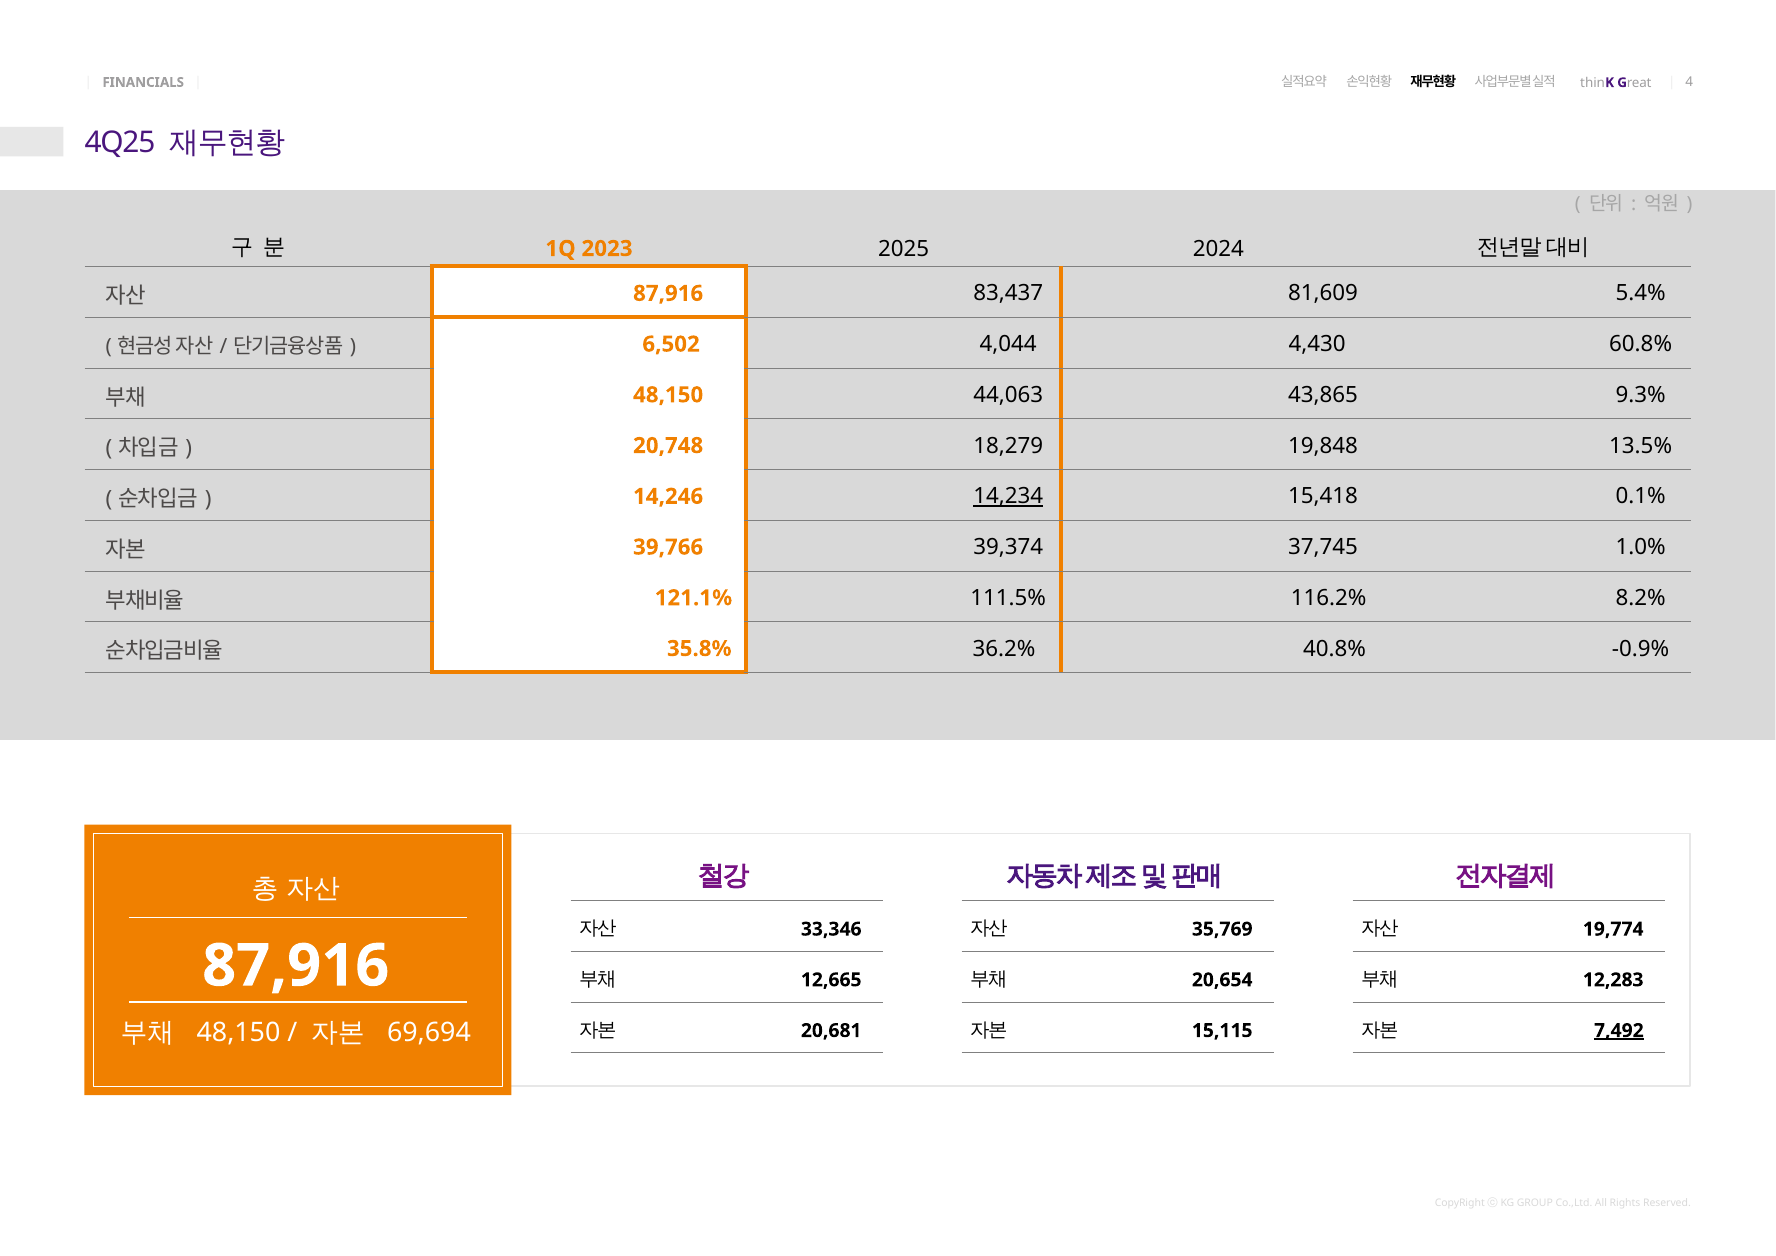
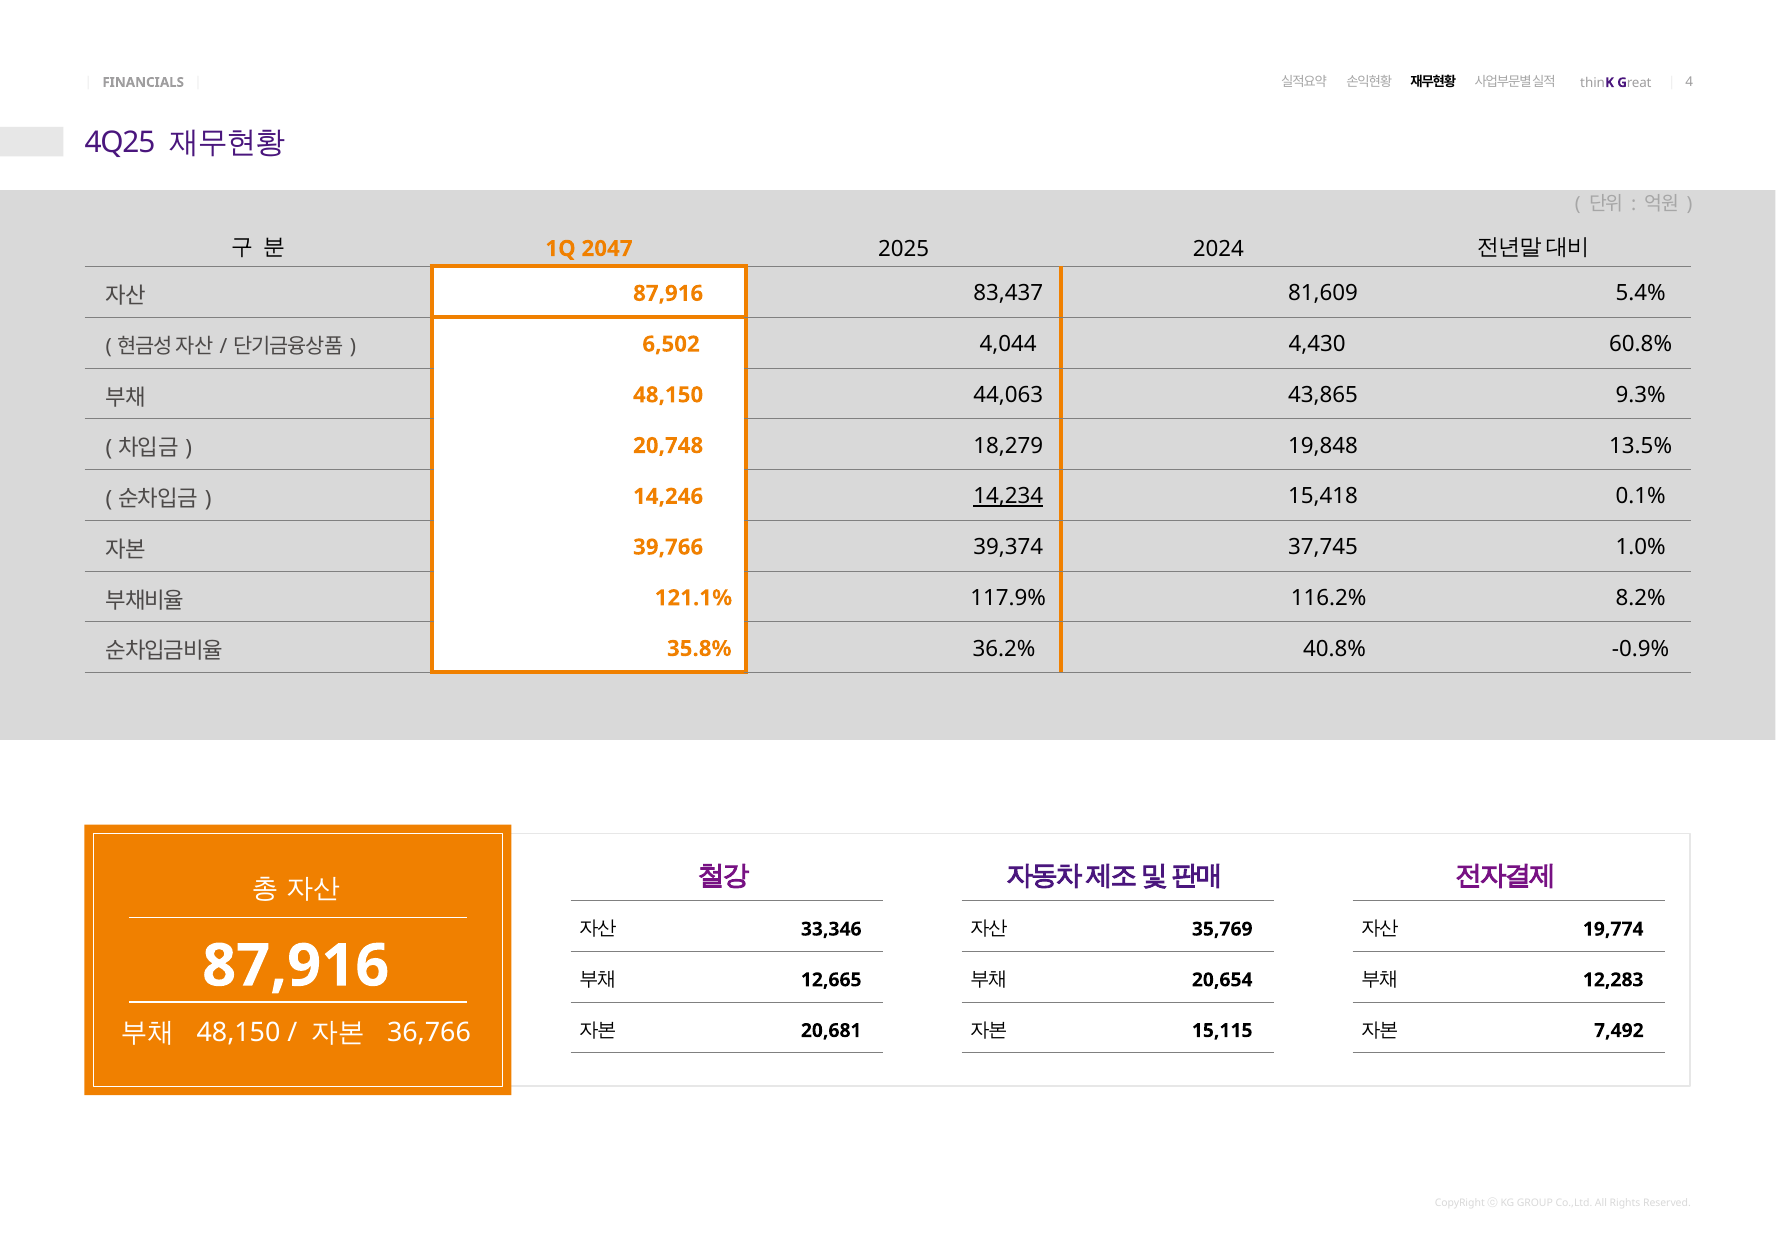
2023: 2023 -> 2047 (607, 249)
111.5%: 111.5% -> 117.9% (1008, 598)
7,492 underline: present -> none (1619, 1030)
69,694: 69,694 -> 36,766 (429, 1032)
